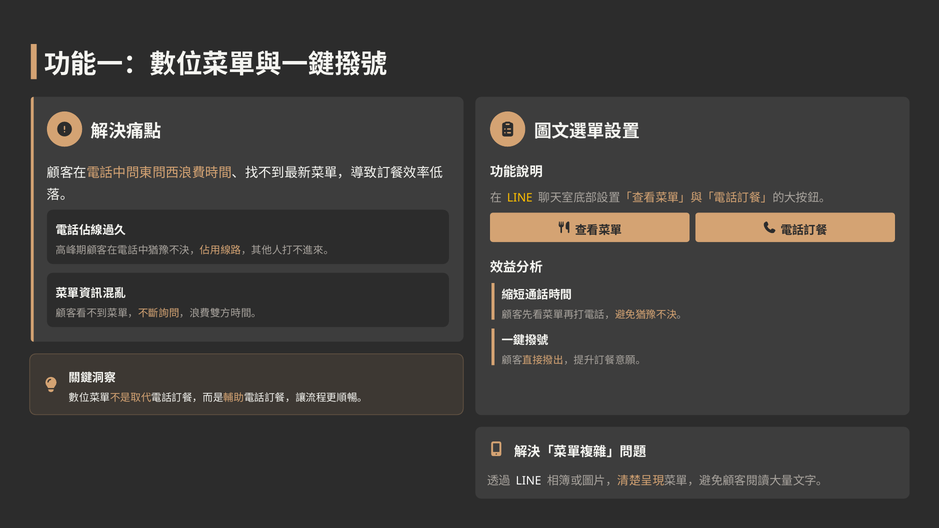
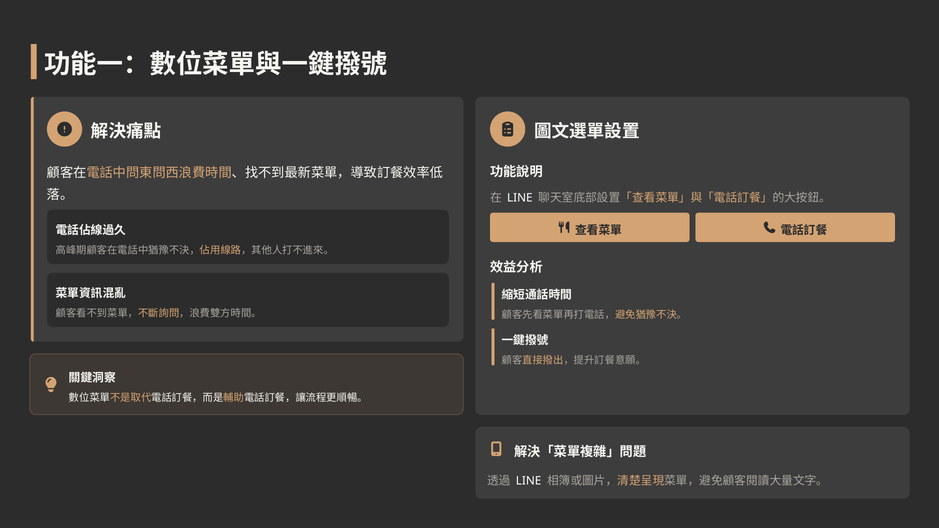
LINE colour: yellow -> white (520, 198)
